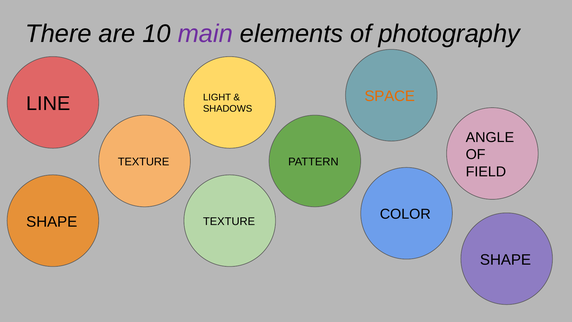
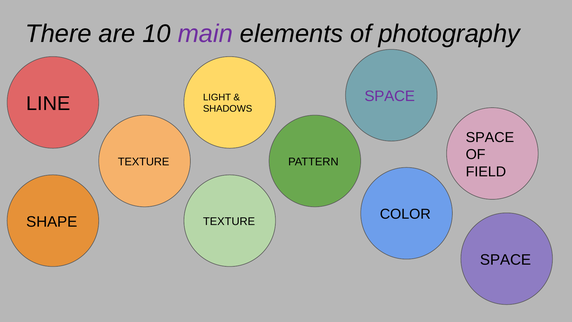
SPACE colour: orange -> purple (390, 96)
ANGLE: ANGLE -> SPACE (490, 137)
SHAPE: SHAPE -> SPACE (505, 260)
